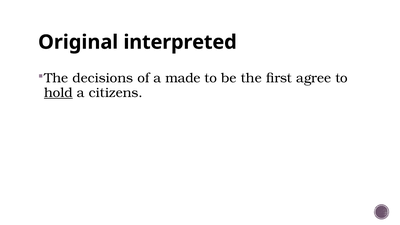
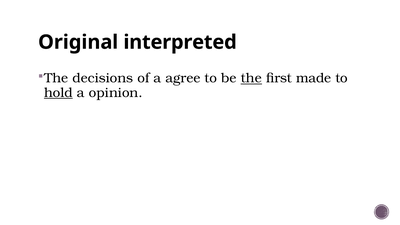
made: made -> agree (183, 78)
the underline: none -> present (251, 78)
agree: agree -> made (314, 78)
citizens: citizens -> opinion (116, 93)
